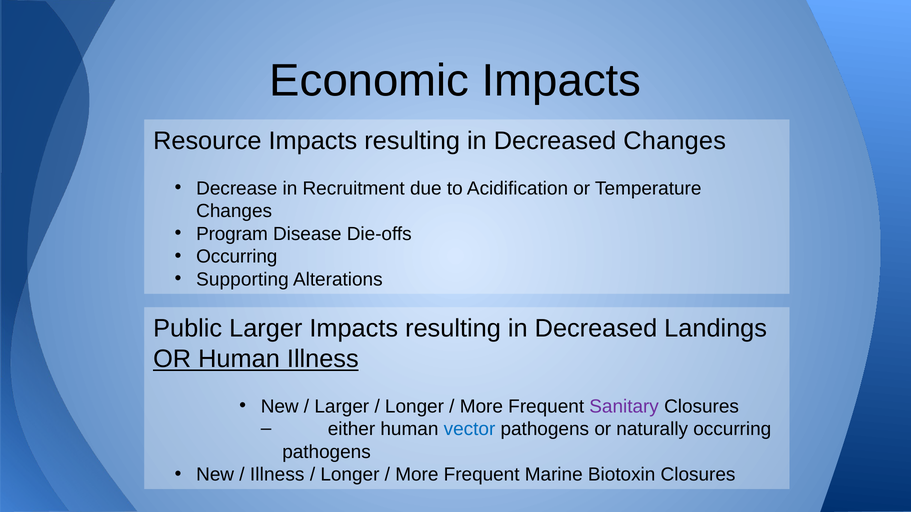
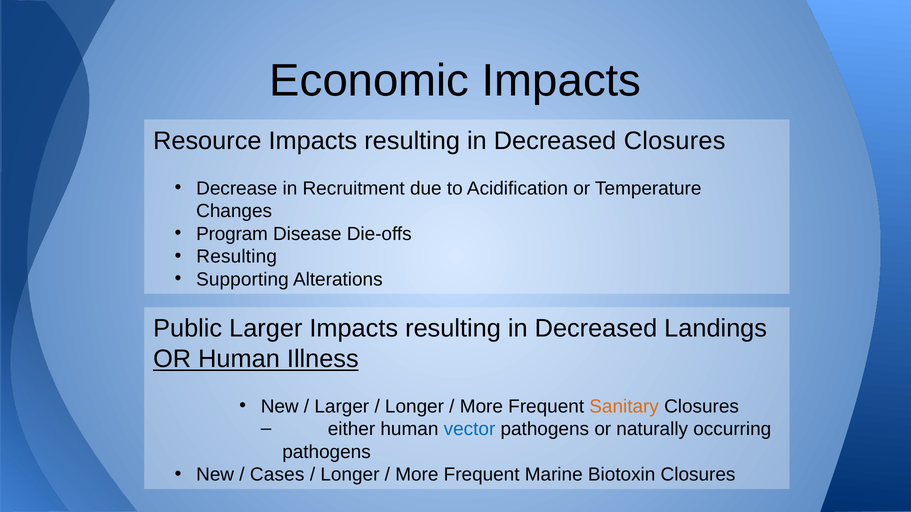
Decreased Changes: Changes -> Closures (675, 141)
Occurring: Occurring -> Resulting (237, 257)
Sanitary colour: purple -> orange (624, 407)
Illness: Illness -> Cases (277, 475)
